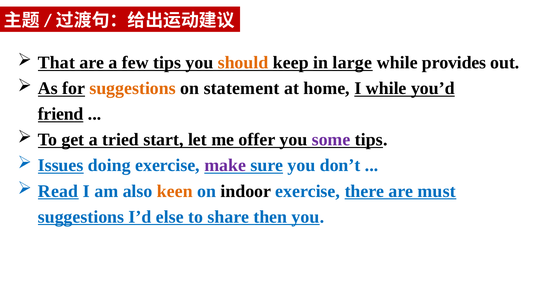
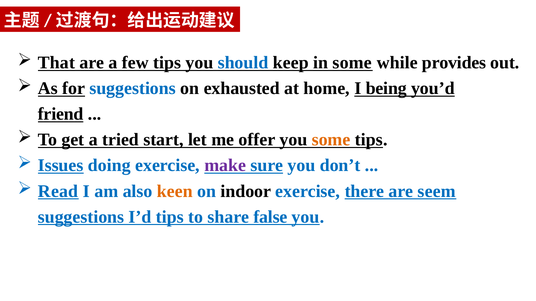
should colour: orange -> blue (243, 63)
in large: large -> some (352, 63)
suggestions colour: orange -> blue (133, 88)
statement: statement -> exhausted (242, 88)
I while: while -> being (386, 88)
some colour: purple -> orange (331, 140)
must: must -> seem (437, 191)
I’d else: else -> tips (170, 217)
then: then -> false (270, 217)
